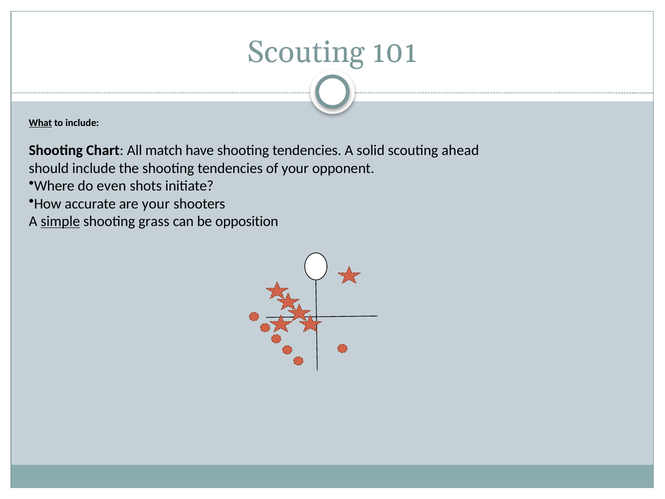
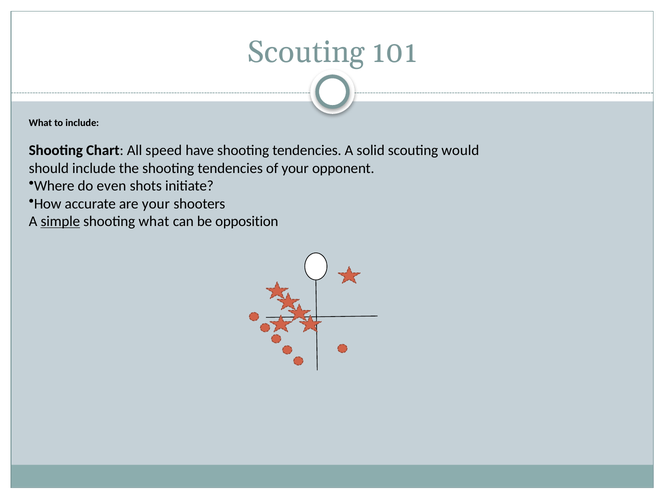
What underline: present -> none (40, 123)
match: match -> speed (164, 150)
ahead: ahead -> would (460, 150)
shooting grass: grass -> what (154, 221)
